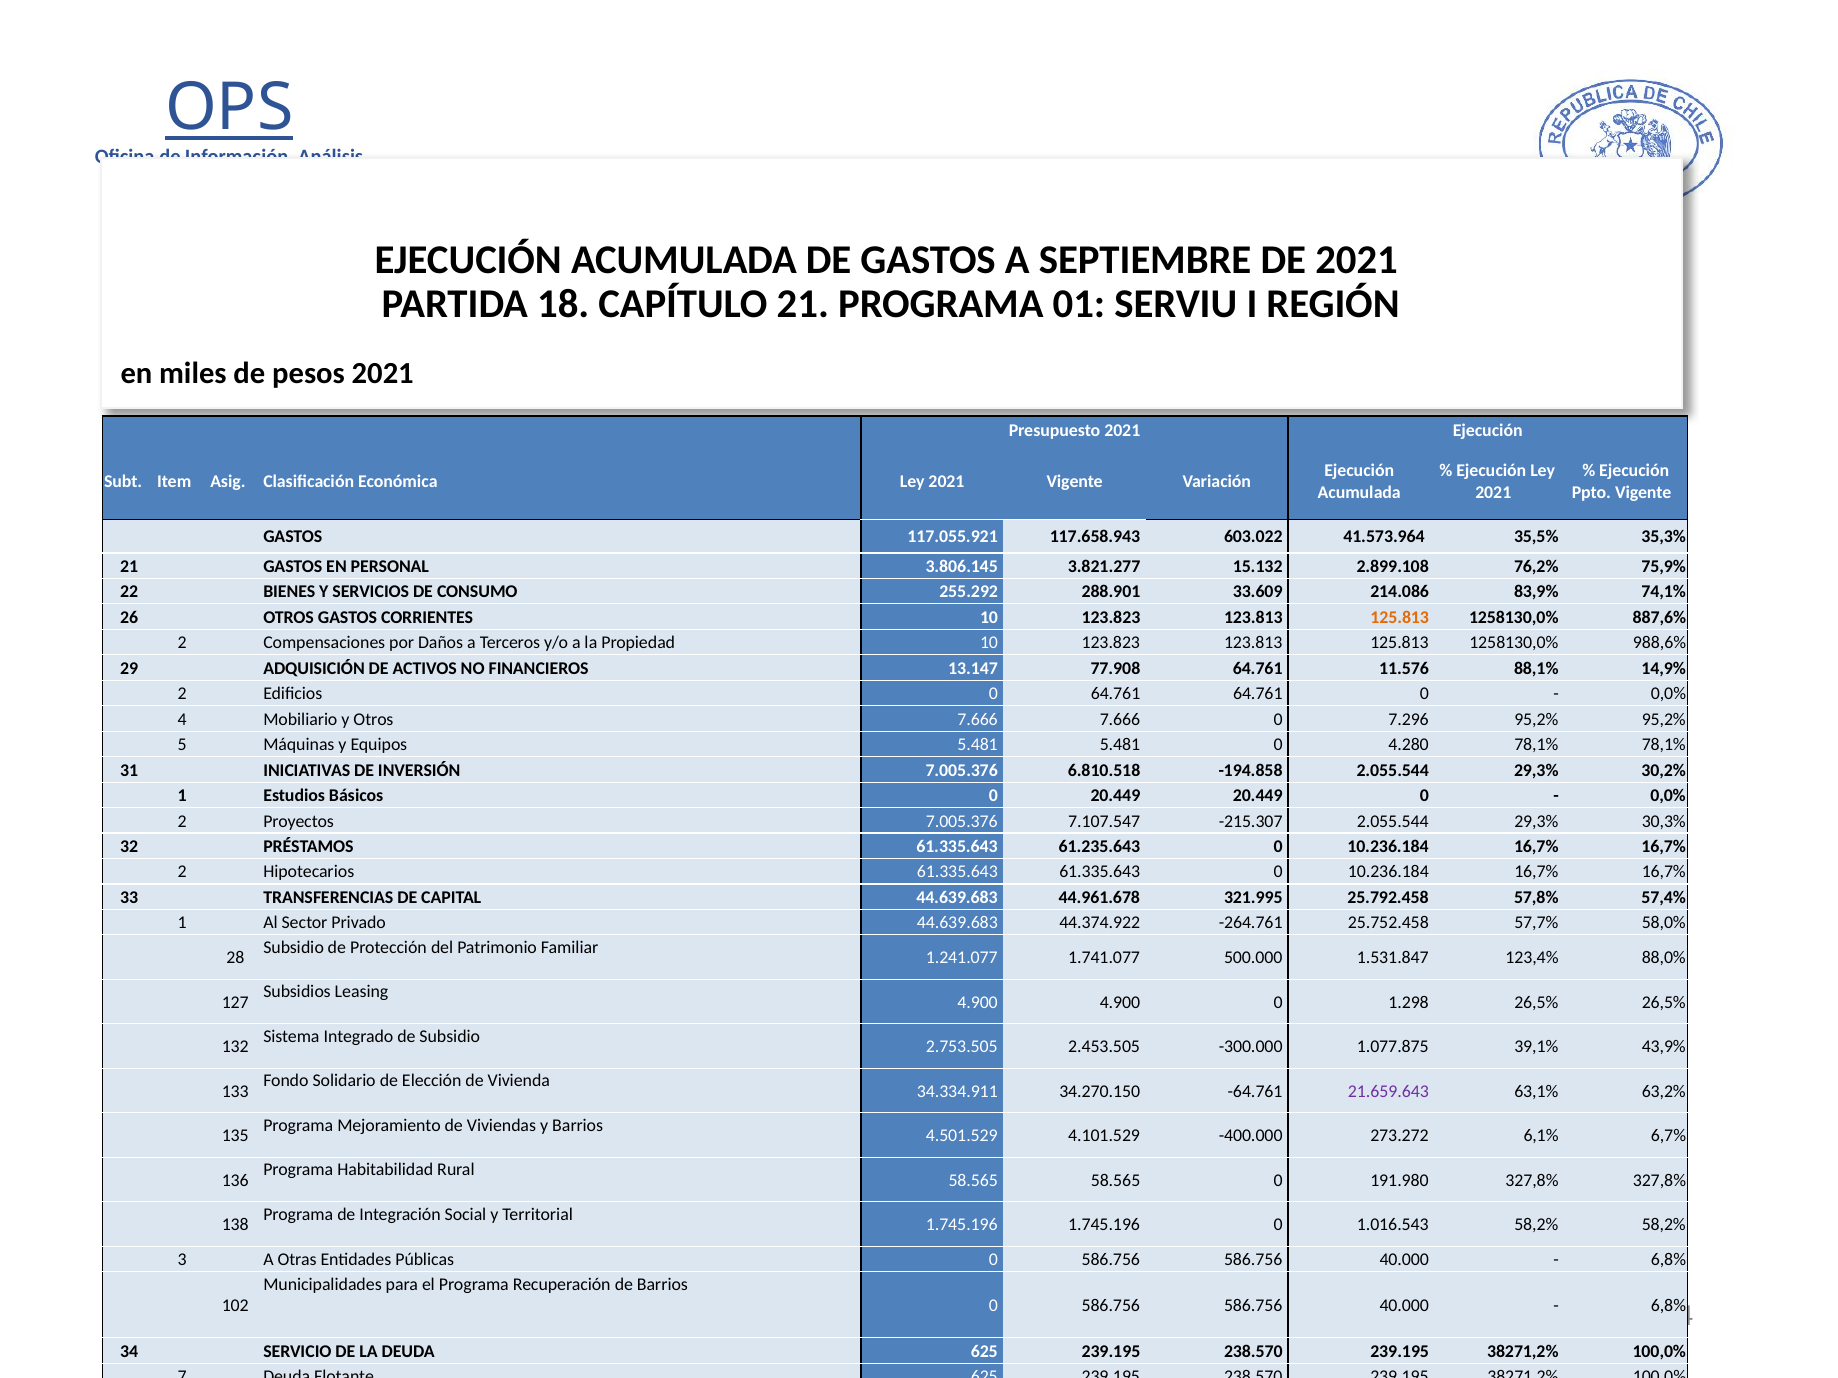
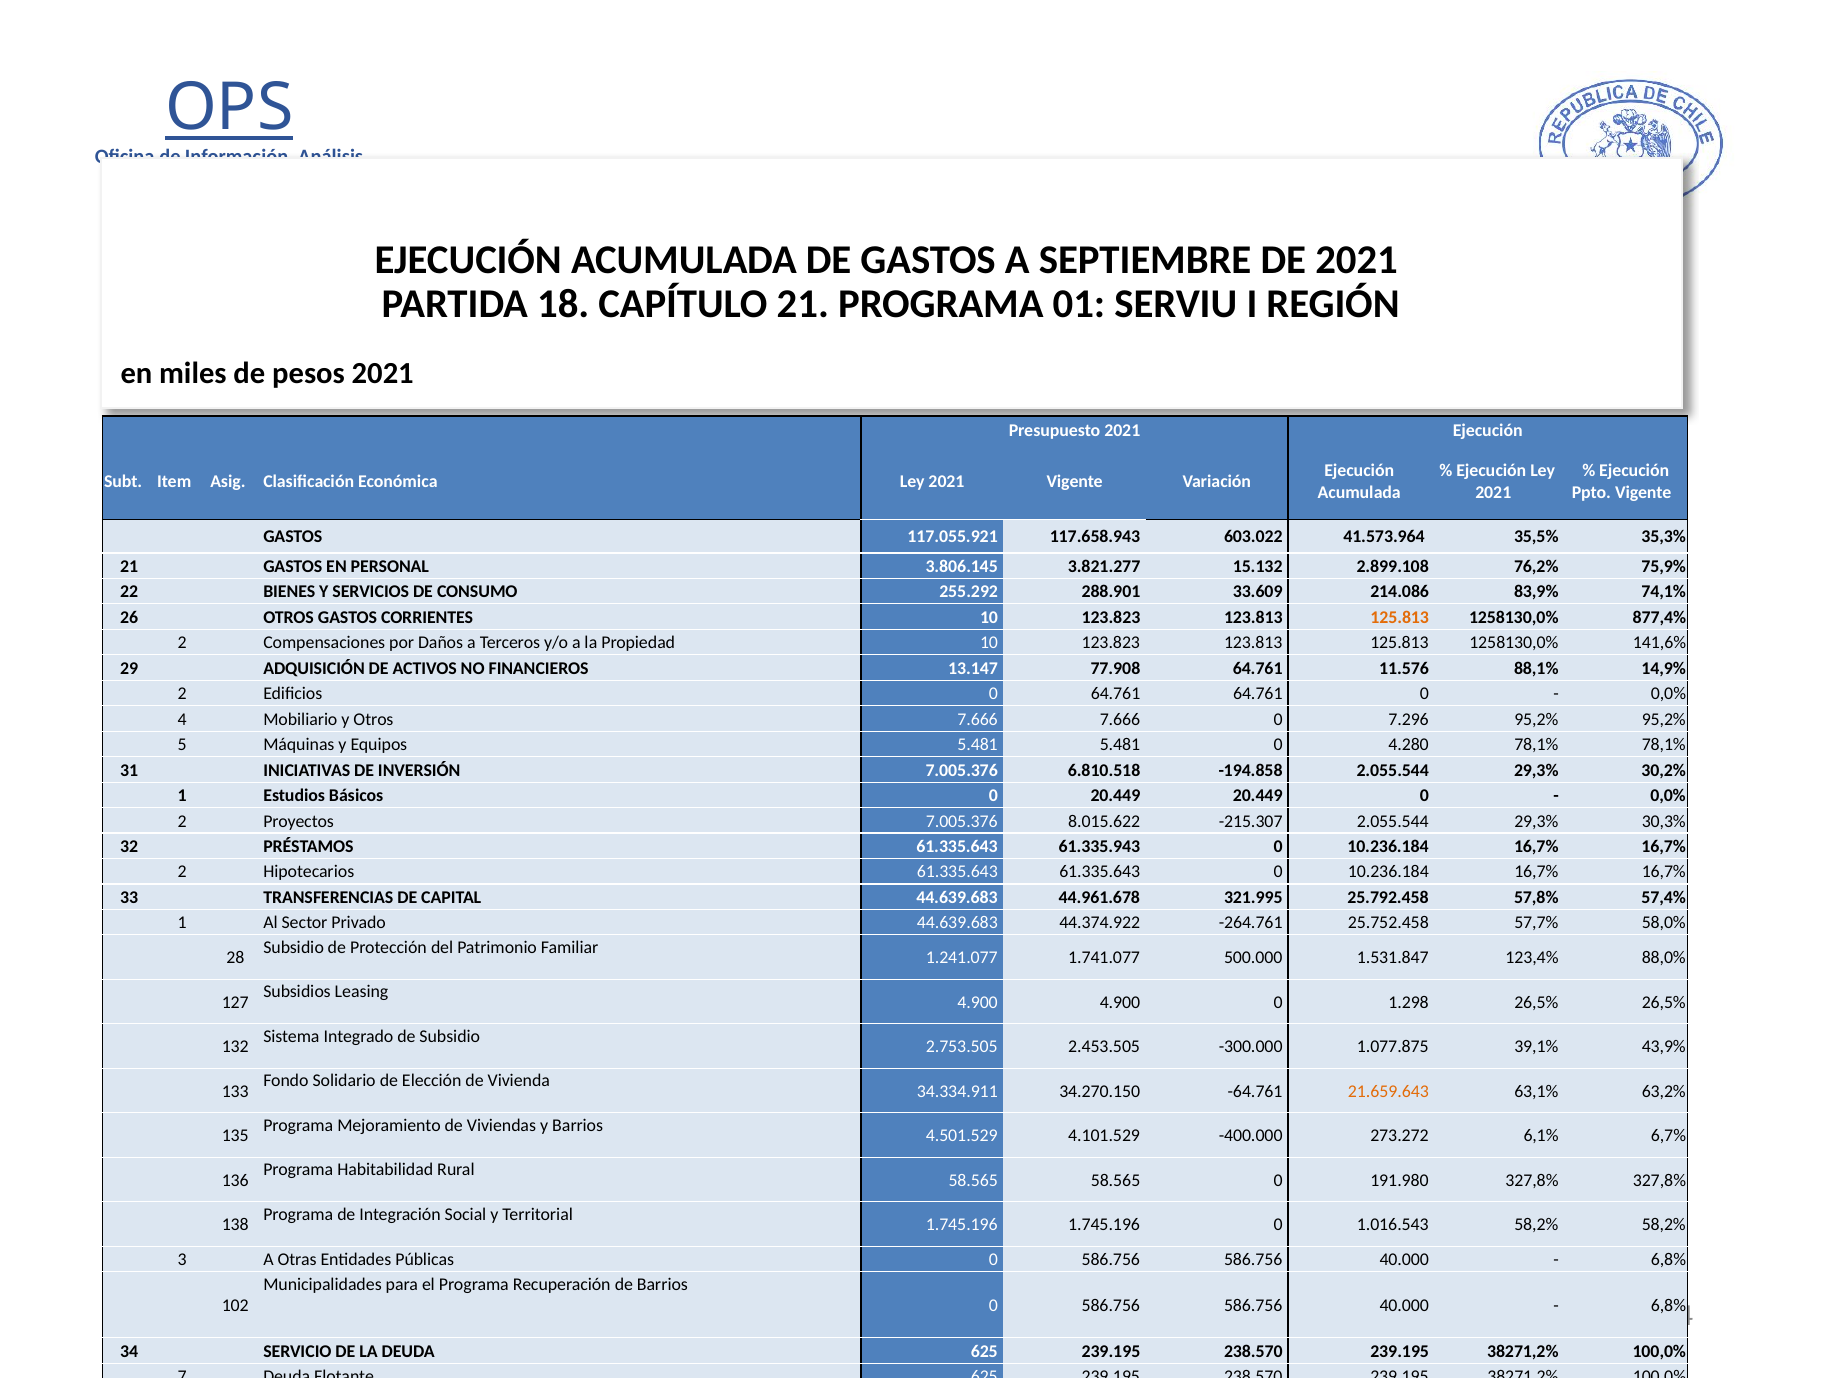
887,6%: 887,6% -> 877,4% (1659, 618)
988,6%: 988,6% -> 141,6% (1660, 643)
7.107.547: 7.107.547 -> 8.015.622 (1104, 821)
61.235.643: 61.235.643 -> 61.335.943 (1099, 847)
21.659.643 colour: purple -> orange (1388, 1092)
